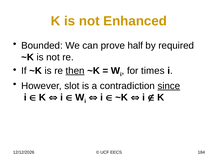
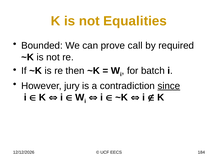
Enhanced: Enhanced -> Equalities (135, 21)
half: half -> call (135, 46)
then underline: present -> none (75, 71)
times: times -> batch (153, 71)
slot: slot -> jury (72, 86)
